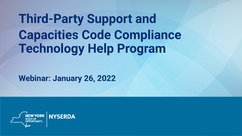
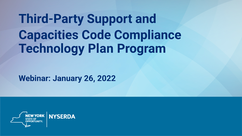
Help: Help -> Plan (101, 49)
